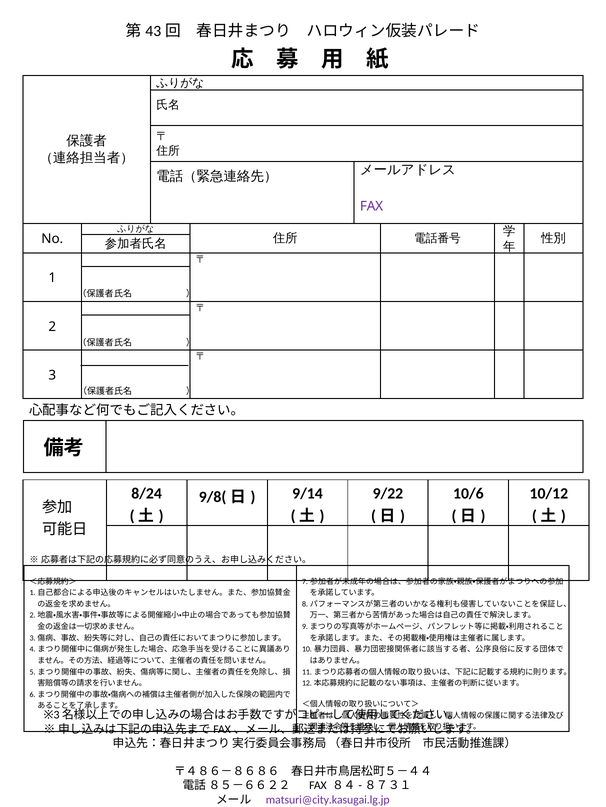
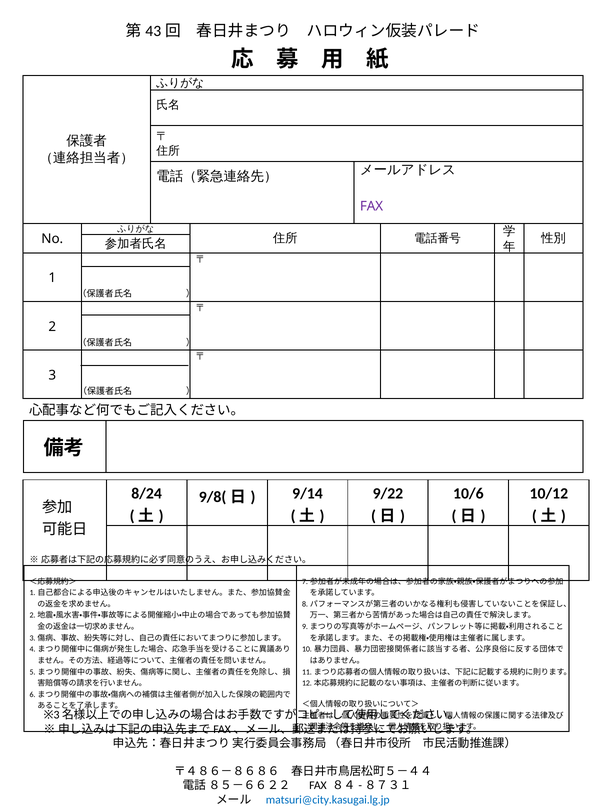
matsuri@city.kasugai.lg.jp colour: purple -> blue (328, 801)
